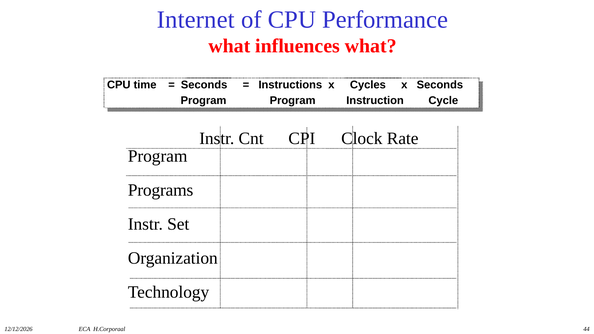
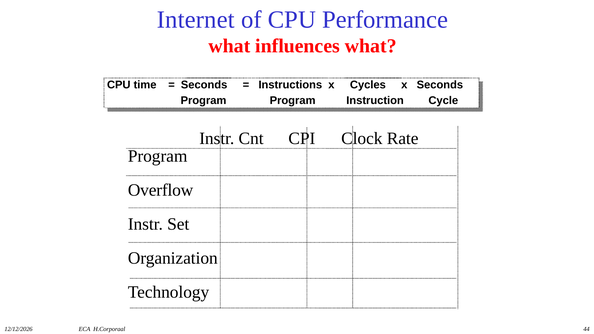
Programs: Programs -> Overflow (161, 190)
